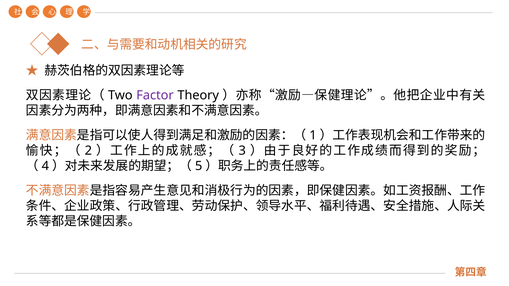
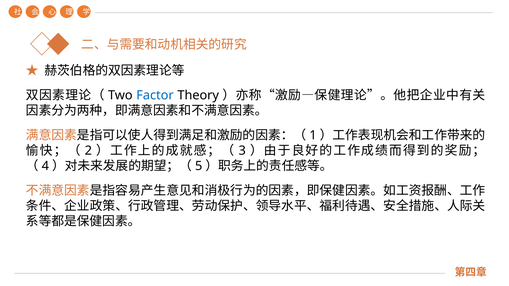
Factor colour: purple -> blue (155, 96)
